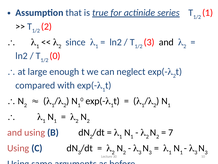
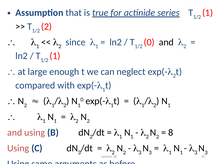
3: 3 -> 0 (149, 42)
0: 0 -> 1 (55, 56)
7: 7 -> 8 (171, 132)
